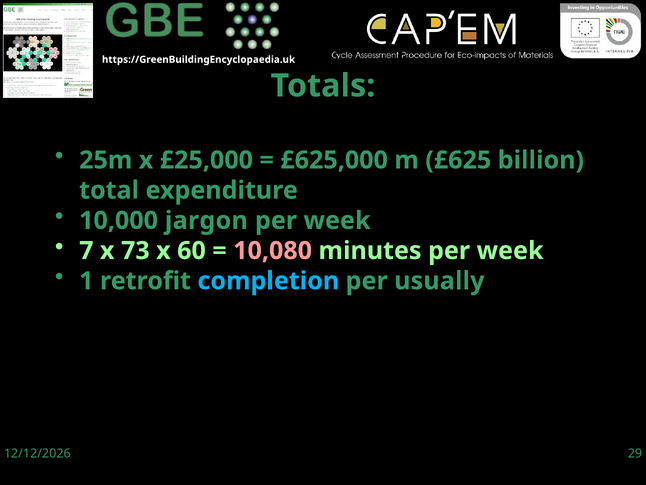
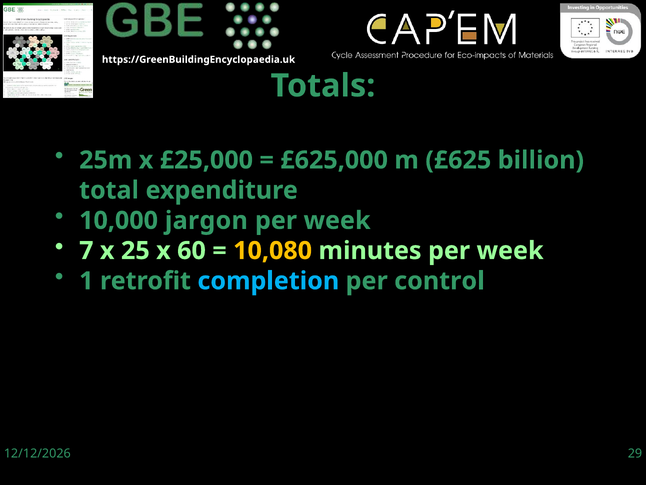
73: 73 -> 25 (135, 251)
10,080 colour: pink -> yellow (273, 251)
usually: usually -> control (439, 281)
